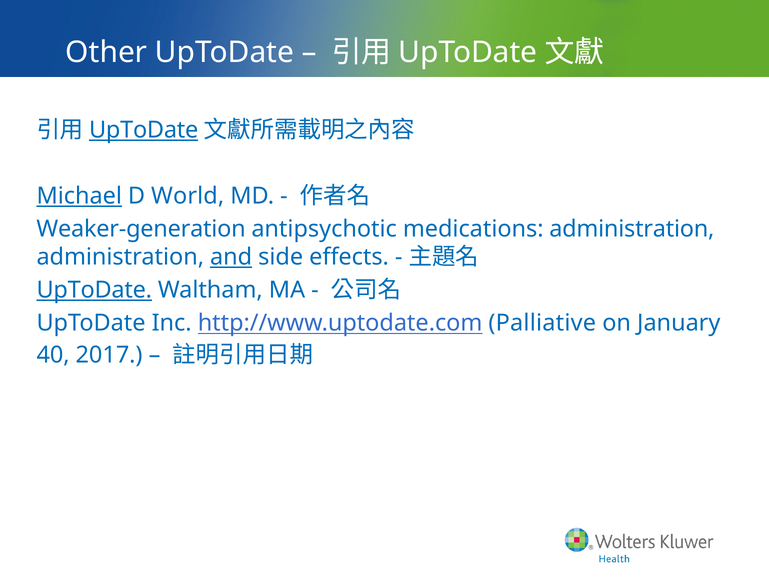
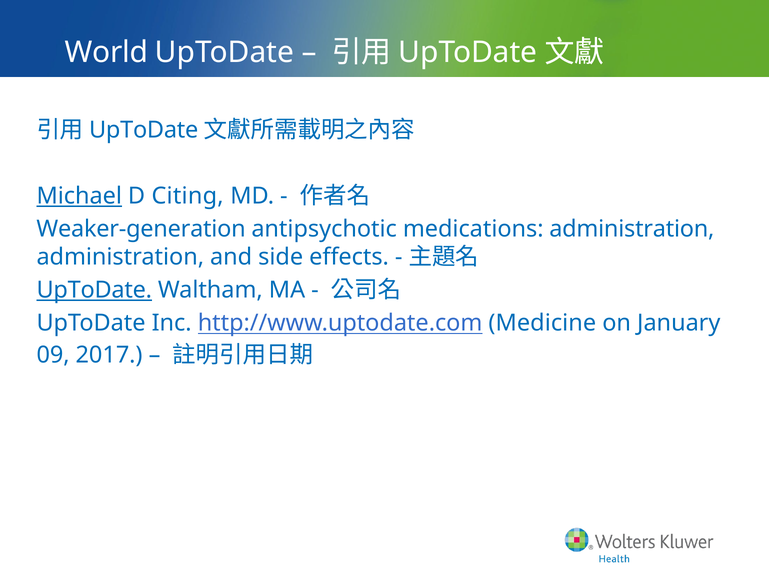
Other: Other -> World (106, 52)
UpToDate underline: present -> none (144, 130)
World: World -> Citing (188, 196)
and underline: present -> none (231, 257)
Palliative: Palliative -> Medicine (542, 323)
40: 40 -> 09 (53, 355)
